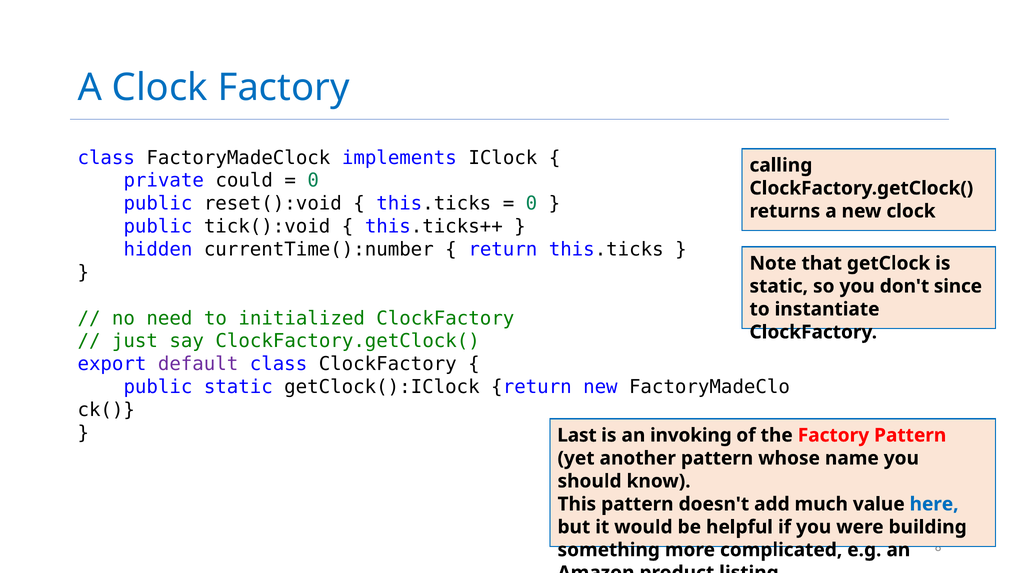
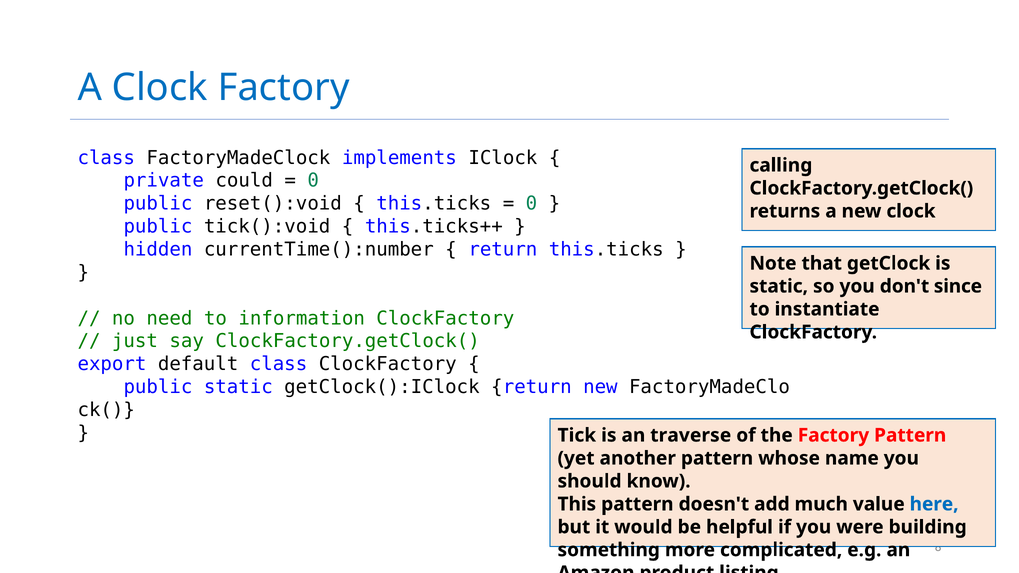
initialized: initialized -> information (302, 318)
default colour: purple -> black (198, 364)
Last: Last -> Tick (577, 435)
invoking: invoking -> traverse (691, 435)
